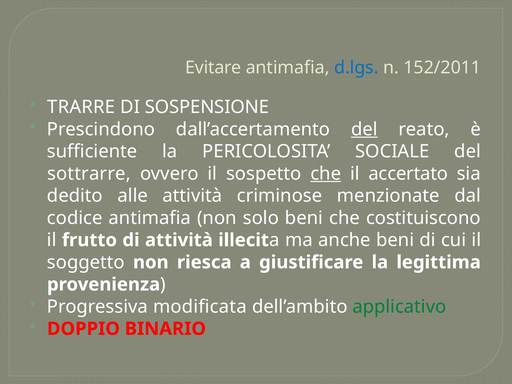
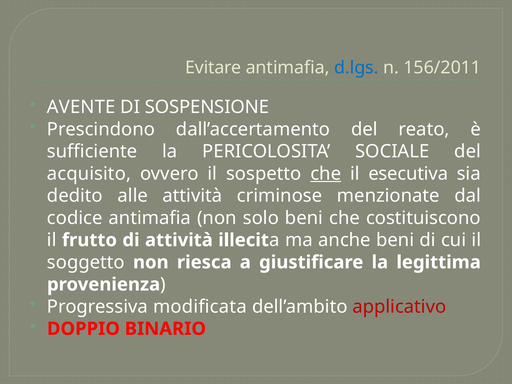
152/2011: 152/2011 -> 156/2011 (442, 68)
TRARRE: TRARRE -> AVENTE (81, 107)
del underline: present -> none (364, 129)
sottrarre: sottrarre -> acquisito (89, 174)
accertato: accertato -> esecutiva (408, 174)
applicativo colour: green -> red (399, 307)
